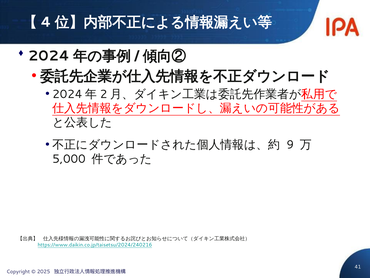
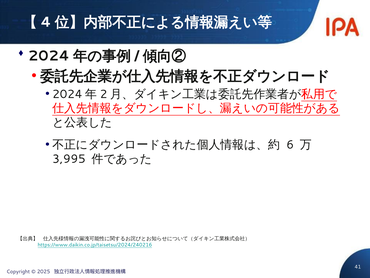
9: 9 -> 6 (290, 145)
5,000: 5,000 -> 3,995 (69, 159)
